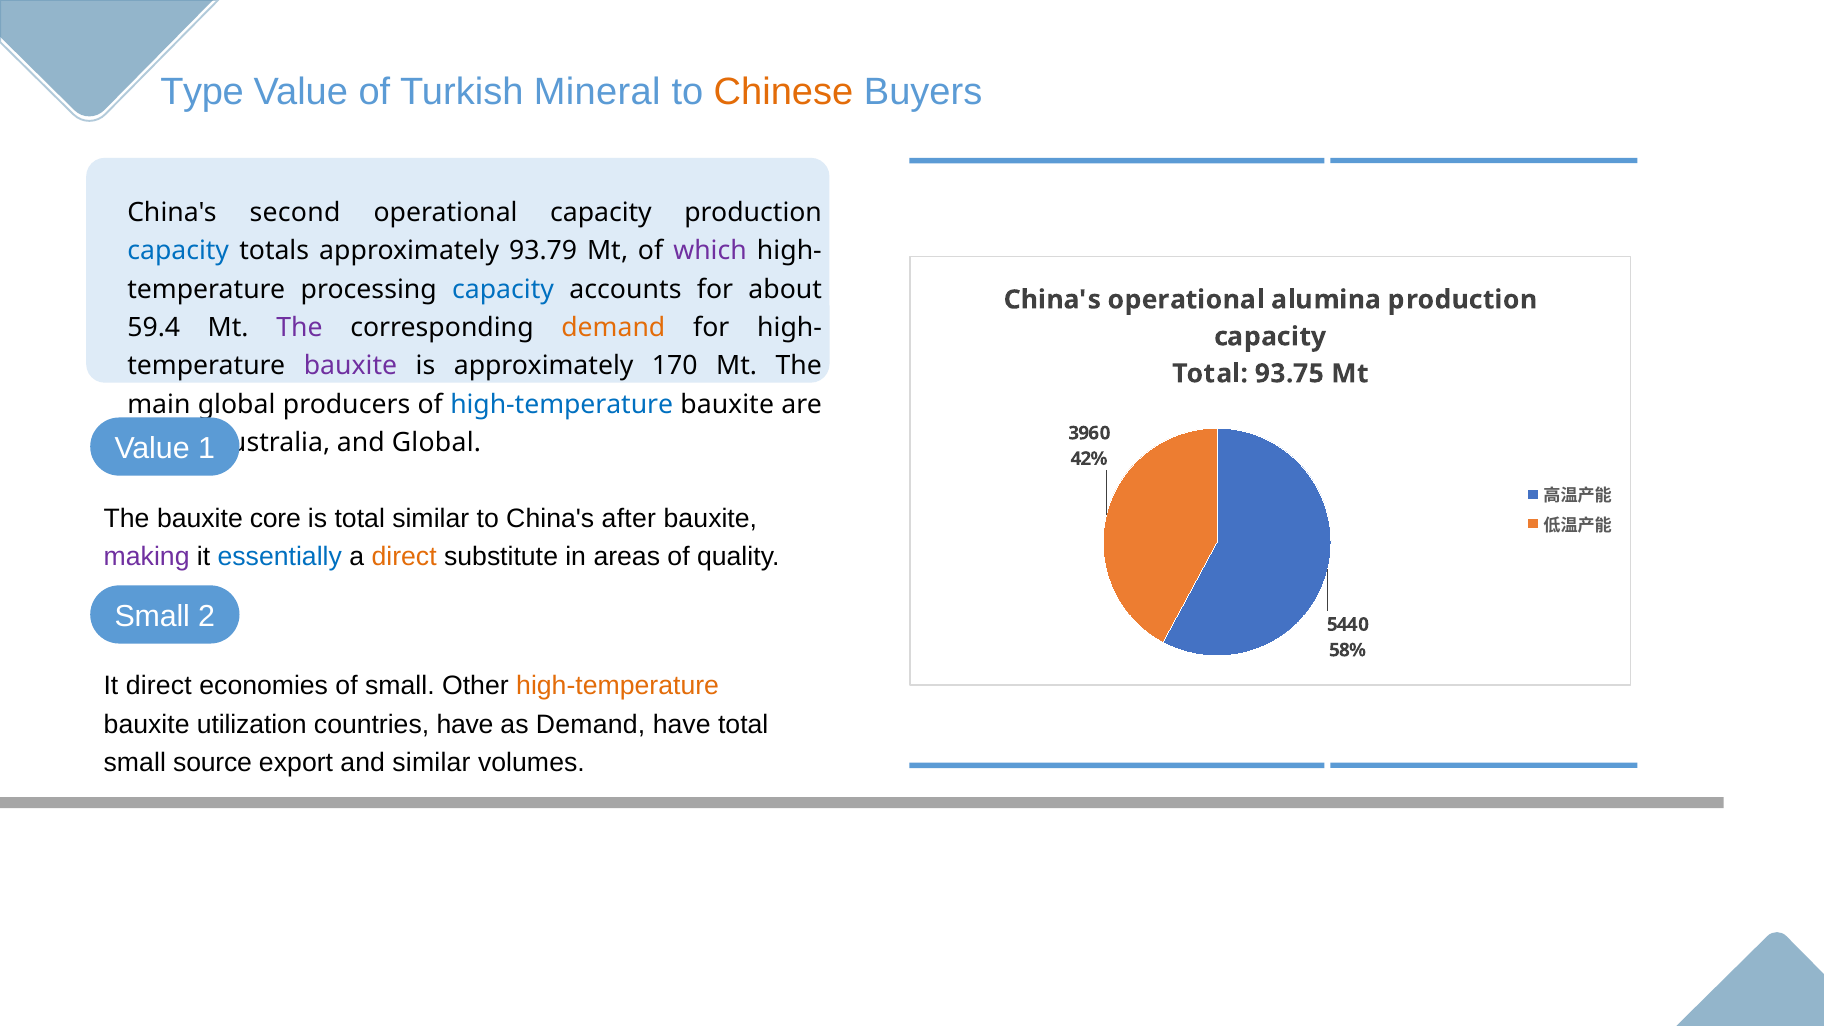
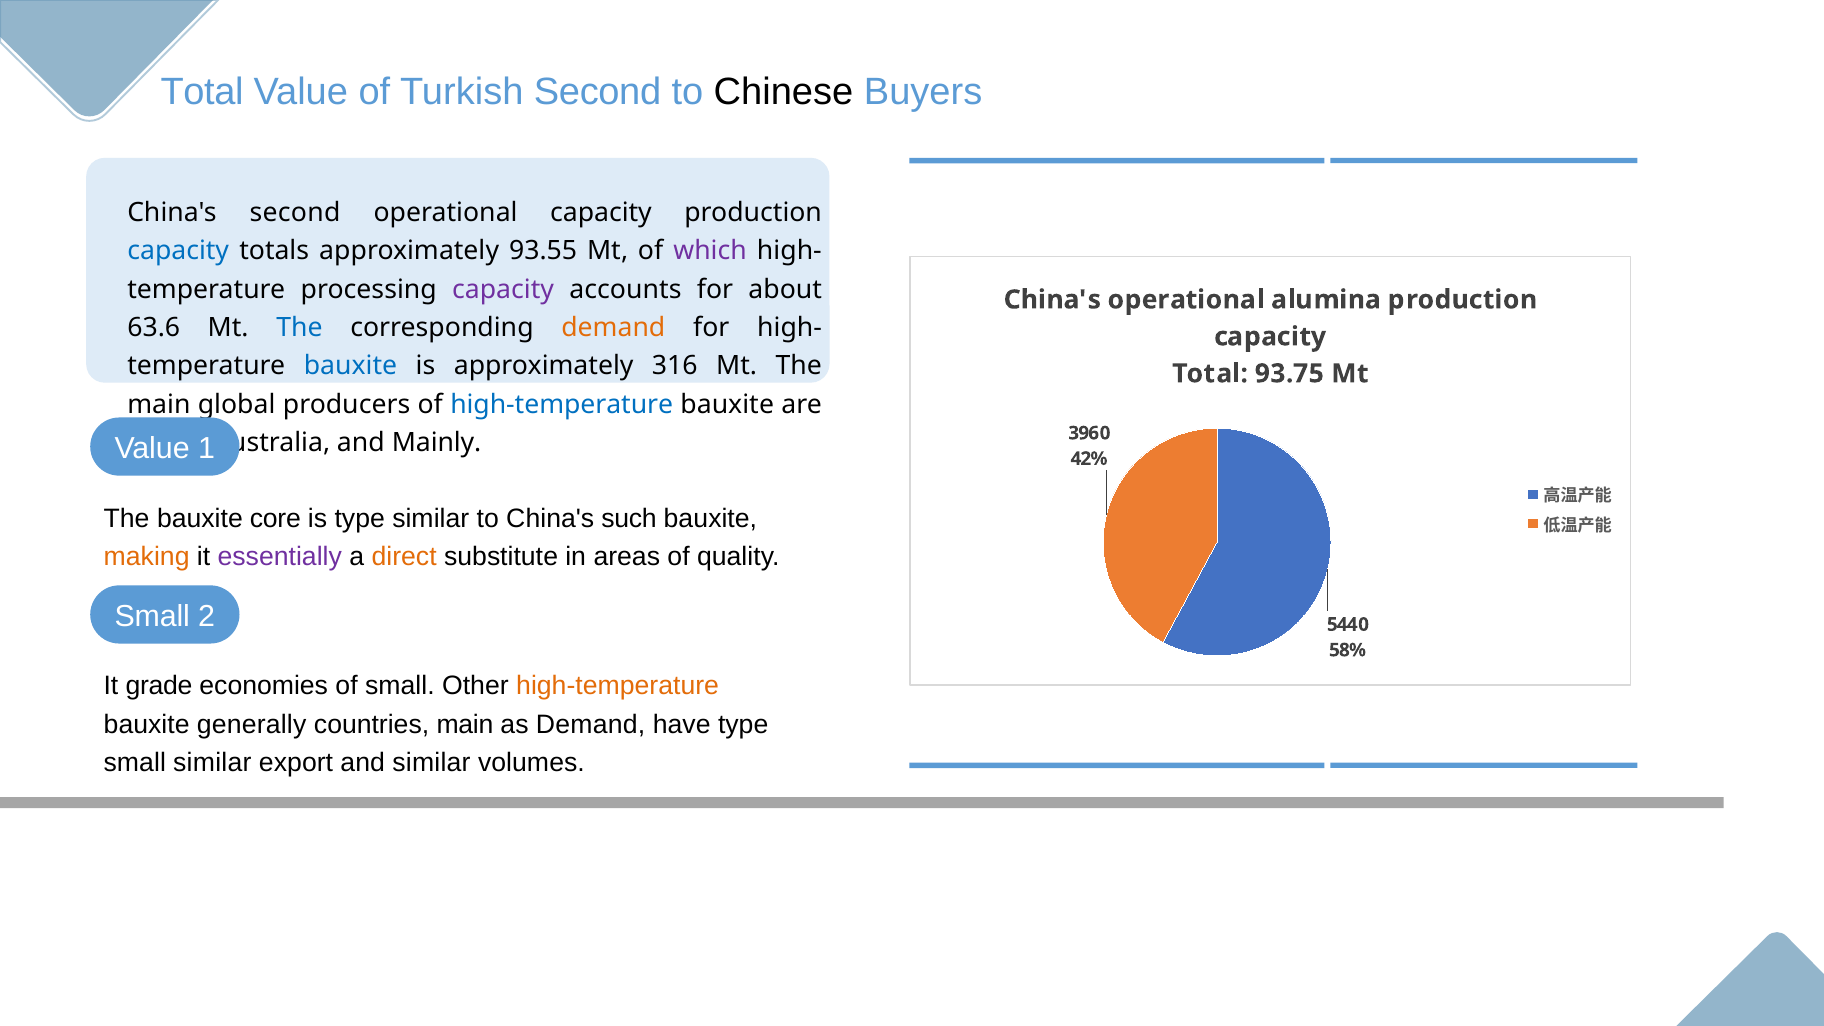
Type: Type -> Total (202, 92)
Turkish Mineral: Mineral -> Second (598, 92)
Chinese colour: orange -> black (783, 92)
93.79: 93.79 -> 93.55 (543, 251)
capacity colour: blue -> purple (503, 289)
59.4: 59.4 -> 63.6 (154, 328)
The colour: purple -> blue (299, 328)
bauxite colour: purple -> blue (351, 366)
170: 170 -> 316 (675, 366)
and Global: Global -> Mainly (437, 443)
is total: total -> type (360, 518)
after: after -> such (629, 518)
making colour: purple -> orange (147, 557)
essentially colour: blue -> purple (280, 557)
It direct: direct -> grade (159, 686)
utilization: utilization -> generally (252, 724)
countries have: have -> main (465, 724)
have total: total -> type (743, 724)
small source: source -> similar (212, 763)
